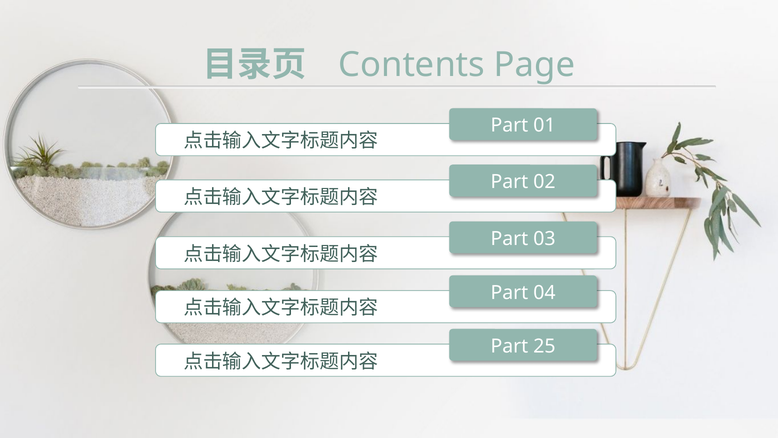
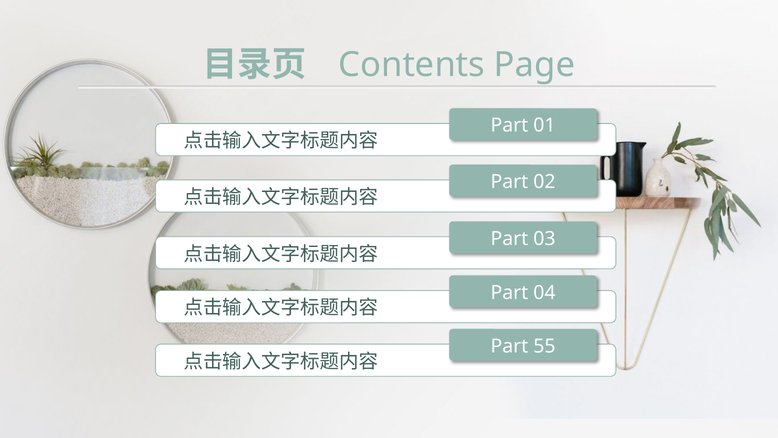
25: 25 -> 55 (544, 346)
